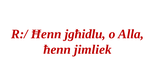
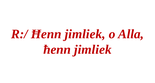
R:/ Ħenn jgħidlu: jgħidlu -> jimliek (85, 34)
